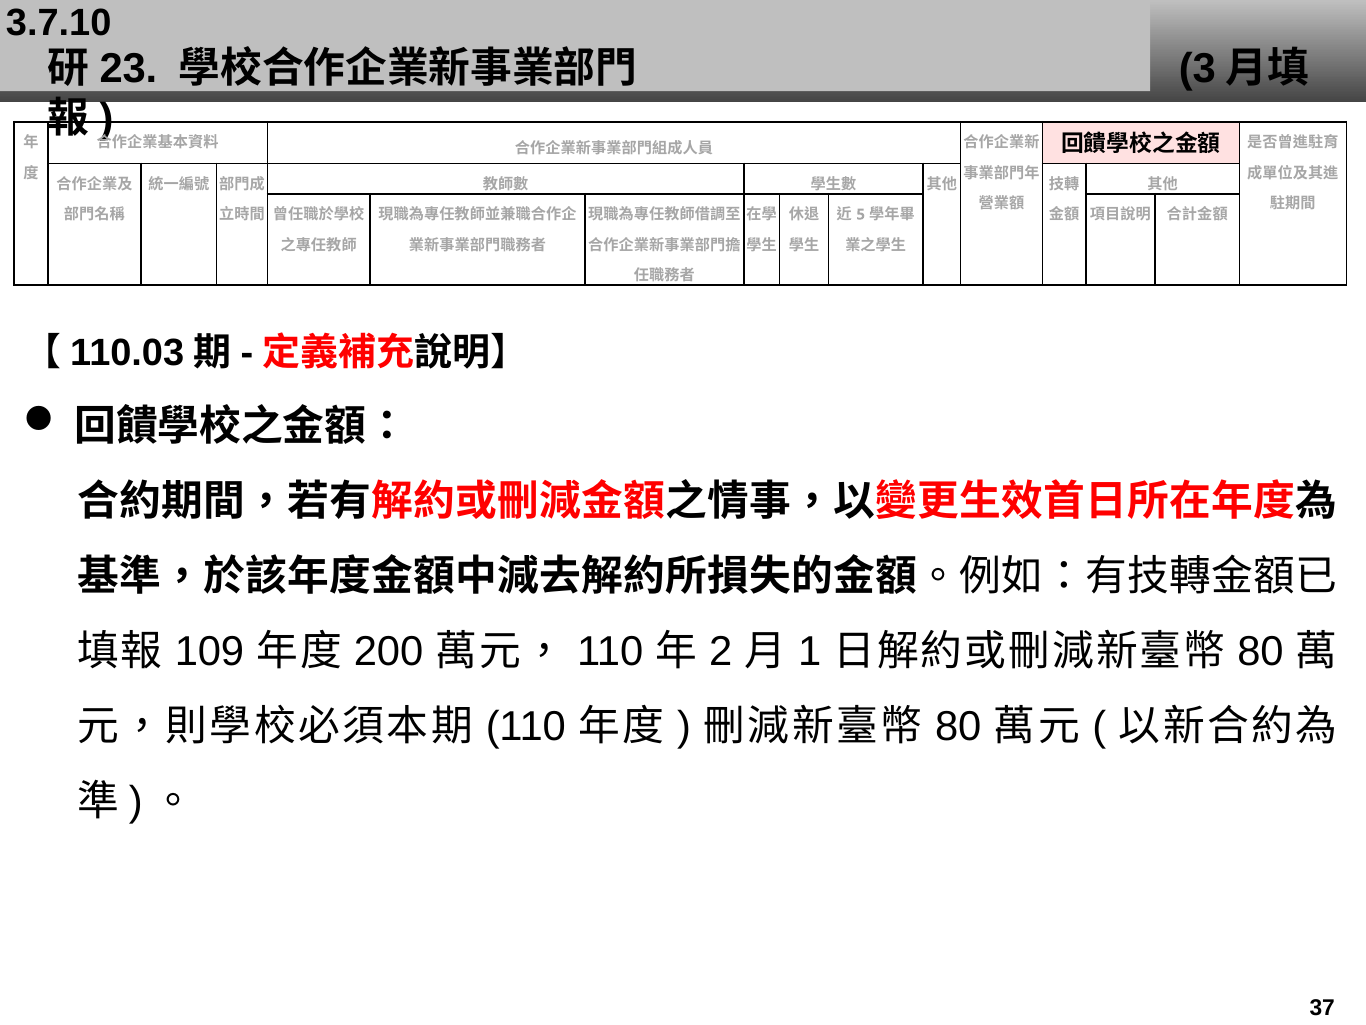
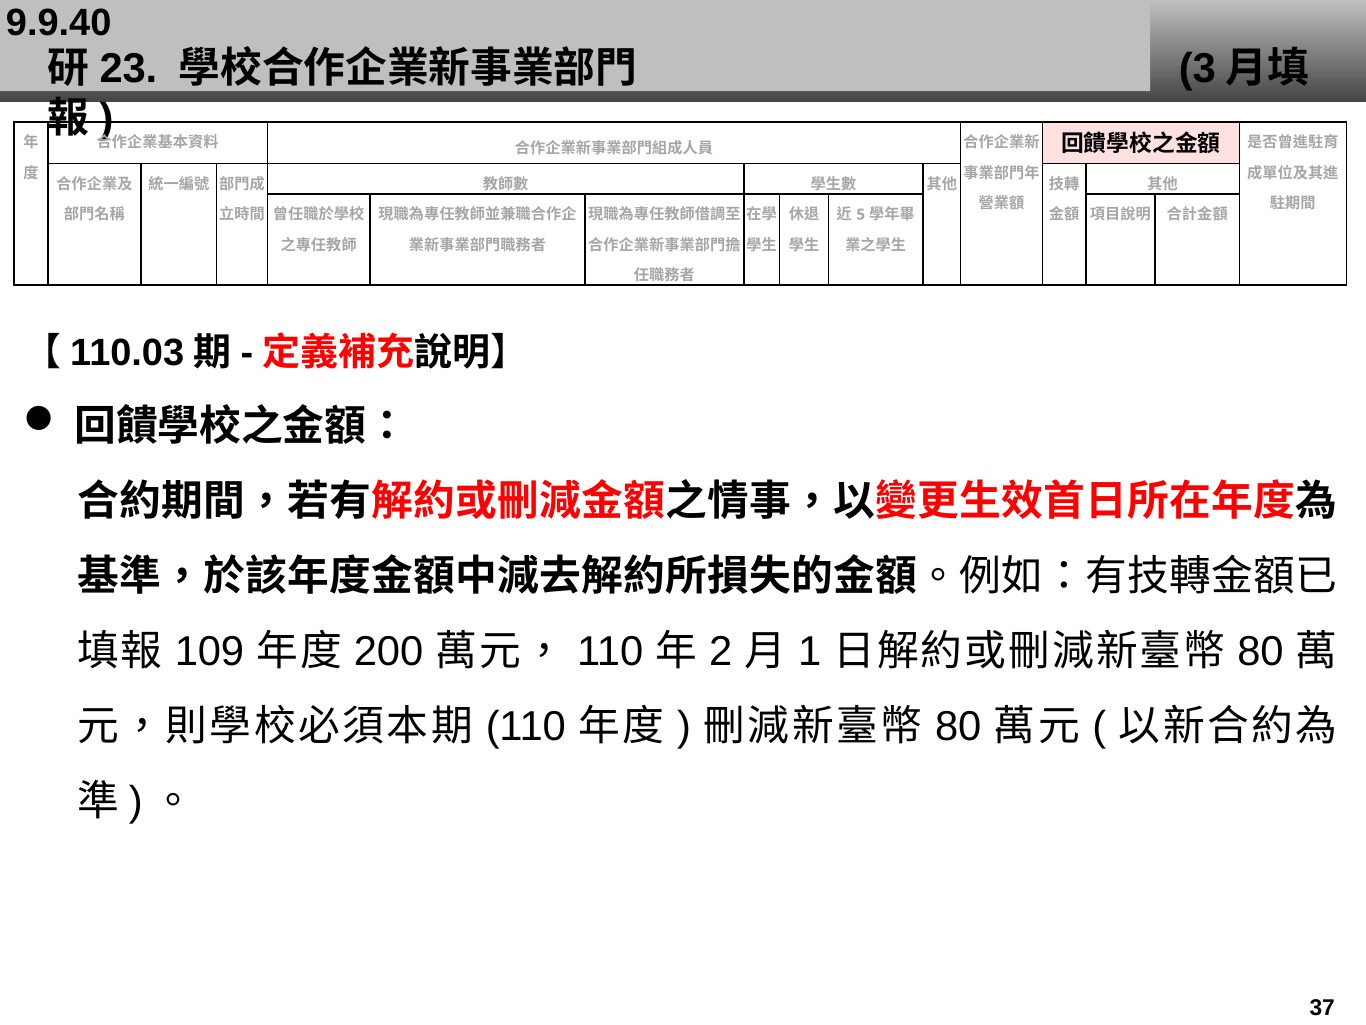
3.7.10: 3.7.10 -> 9.9.40 (59, 23)
